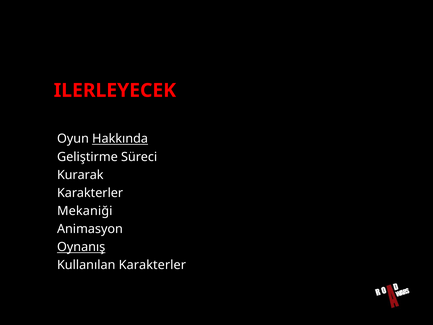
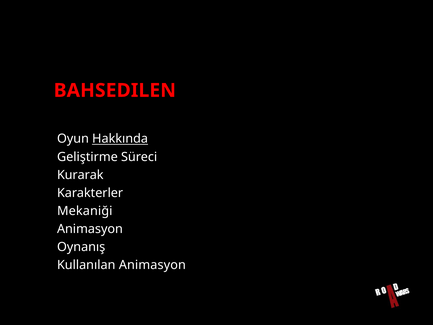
ILERLEYECEK: ILERLEYECEK -> BAHSEDILEN (115, 90)
Oynanış underline: present -> none (81, 247)
Kullanılan Karakterler: Karakterler -> Animasyon (152, 265)
